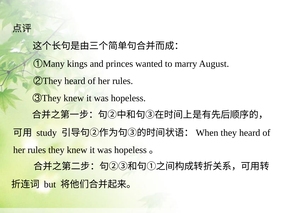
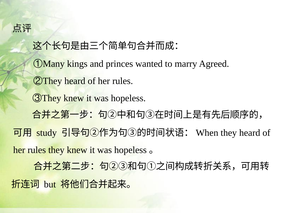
August: August -> Agreed (214, 64)
